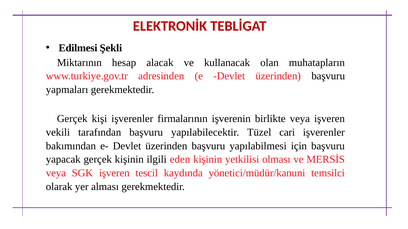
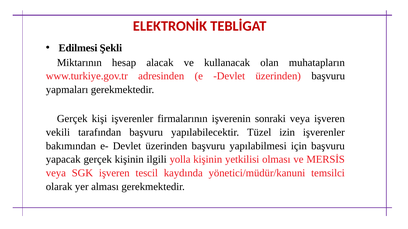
birlikte: birlikte -> sonraki (270, 119)
cari: cari -> izin (287, 133)
eden: eden -> yolla (180, 160)
